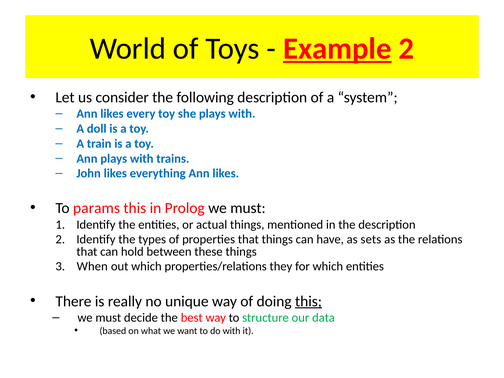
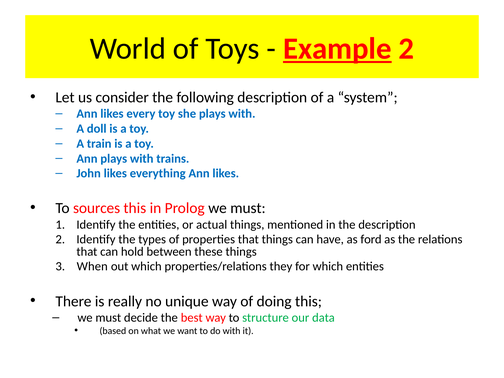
params: params -> sources (97, 208)
sets: sets -> ford (371, 239)
this underline: present -> none (308, 301)
